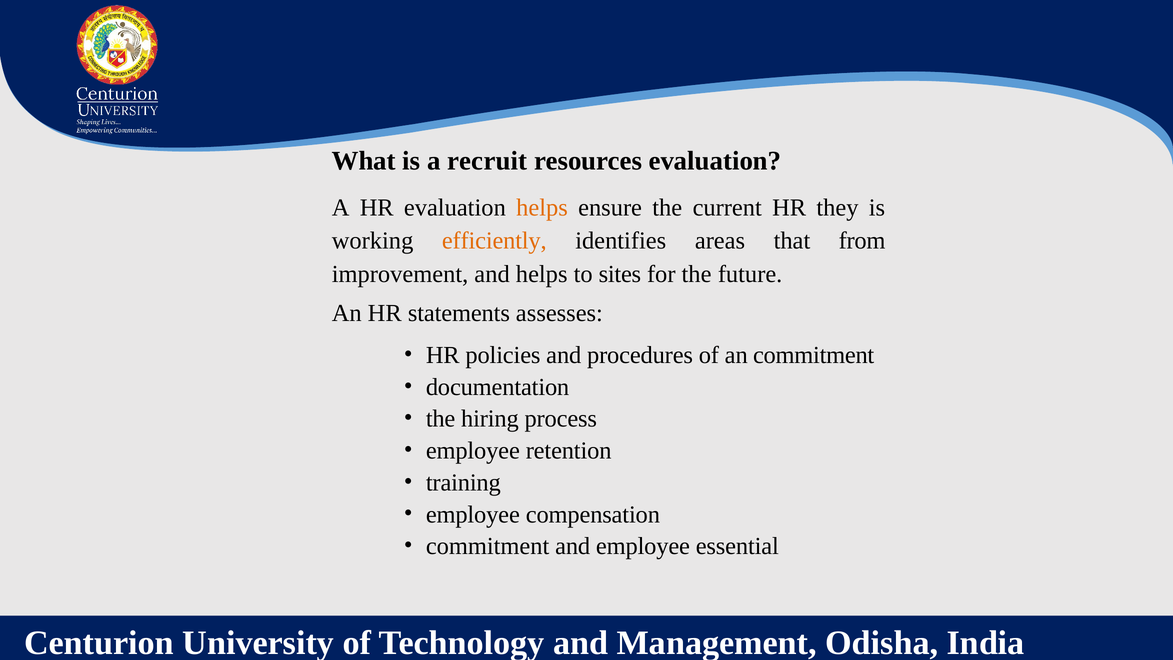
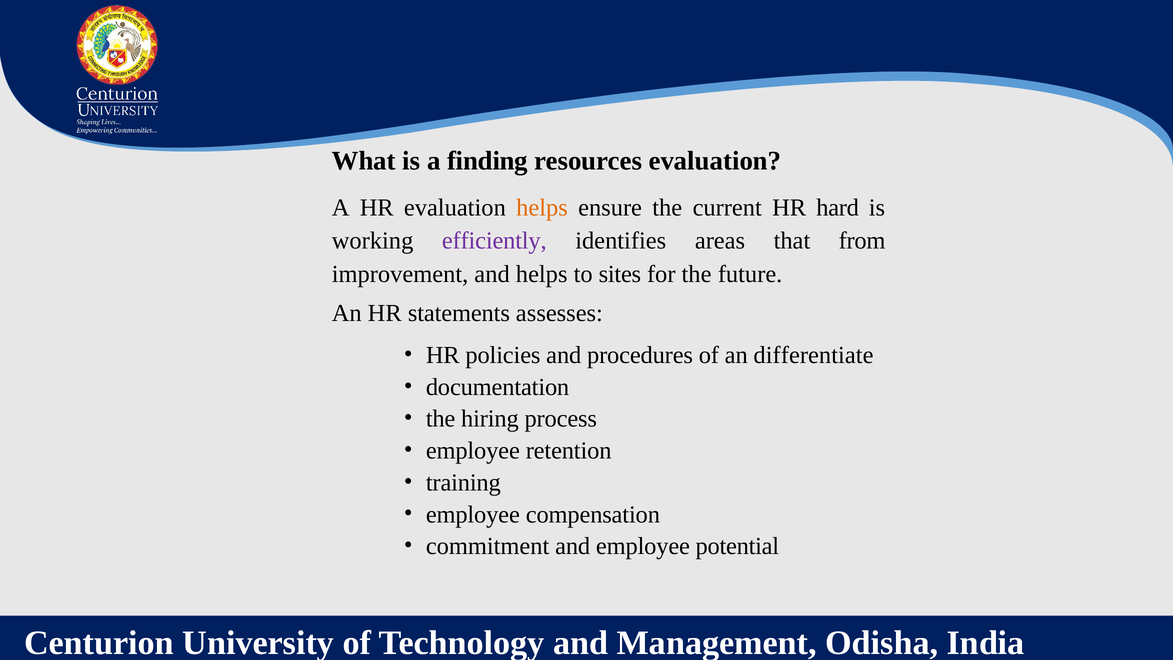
recruit: recruit -> finding (488, 161)
they: they -> hard (838, 208)
efficiently colour: orange -> purple (494, 241)
an commitment: commitment -> differentiate (813, 355)
essential: essential -> potential (737, 546)
